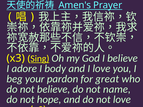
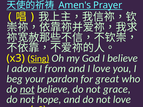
body: body -> from (55, 69)
not underline: none -> present (27, 89)
name: name -> grace (117, 89)
